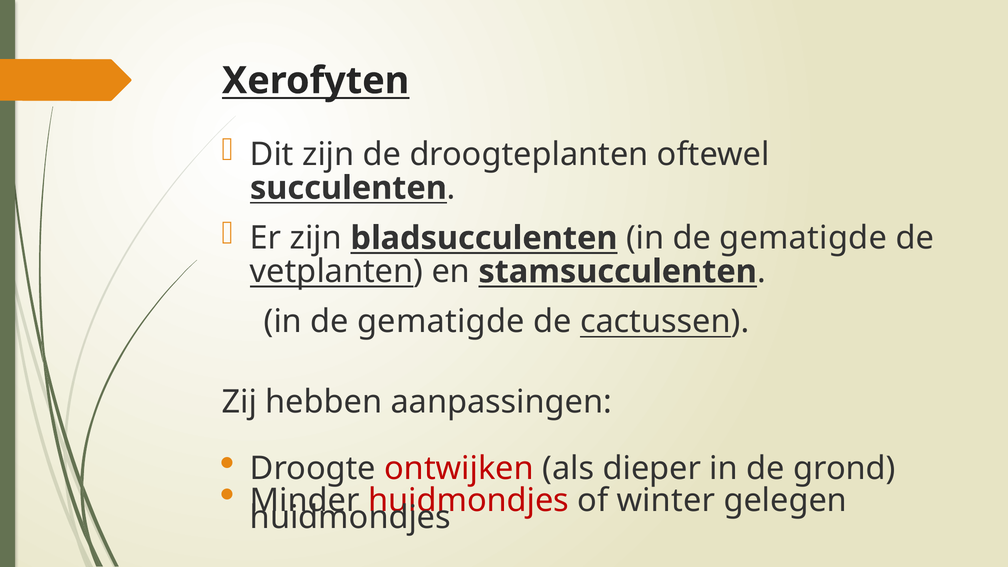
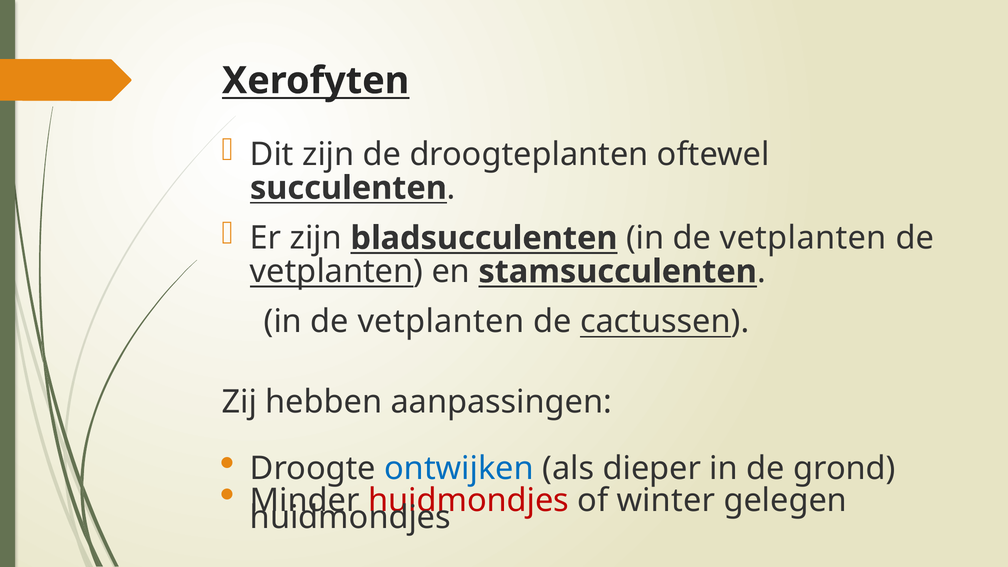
bladsucculenten in de gematigde: gematigde -> vetplanten (803, 238)
gematigde: gematigde -> vetplanten (441, 322)
ontwijken colour: red -> blue (459, 469)
